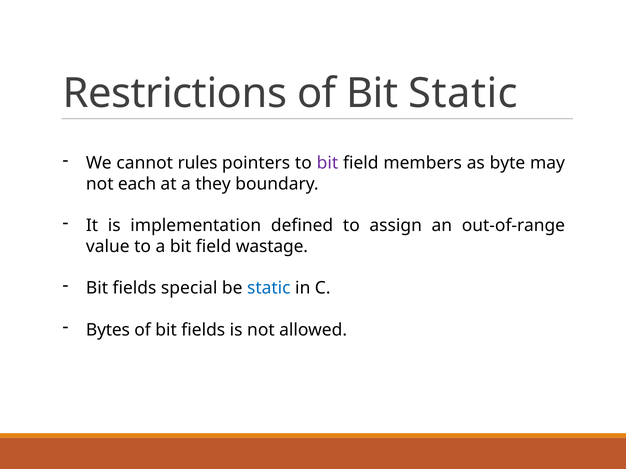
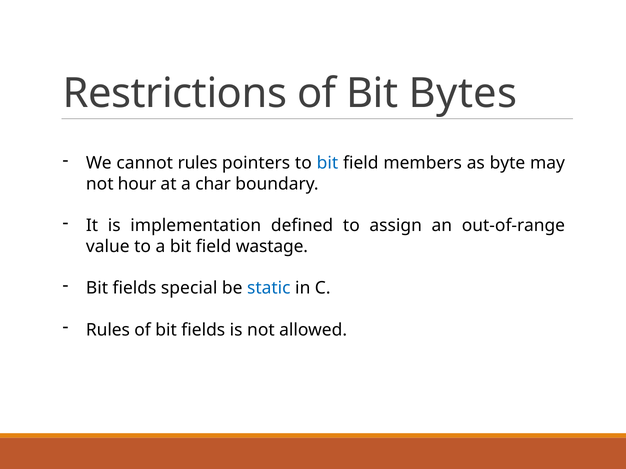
Bit Static: Static -> Bytes (463, 94)
bit colour: purple -> blue (327, 163)
each: each -> hour (137, 184)
they: they -> char (213, 184)
Bytes: Bytes -> Rules (108, 330)
